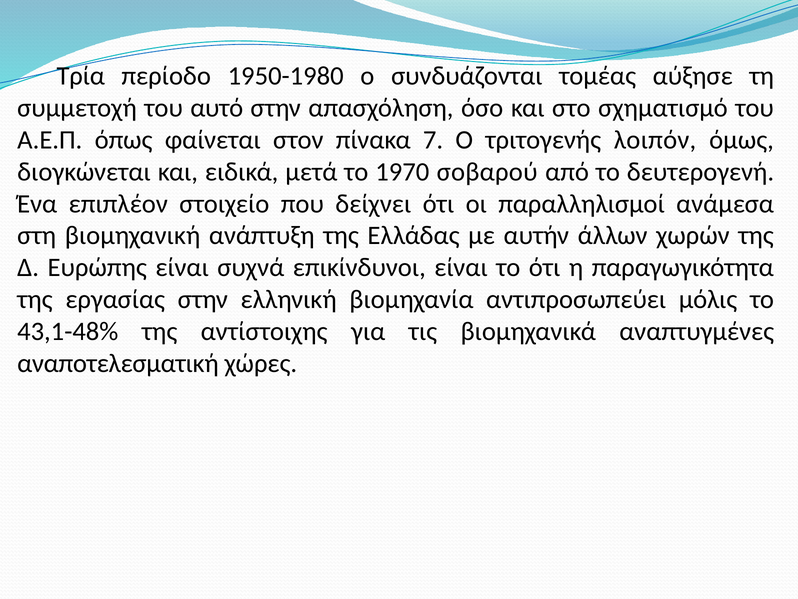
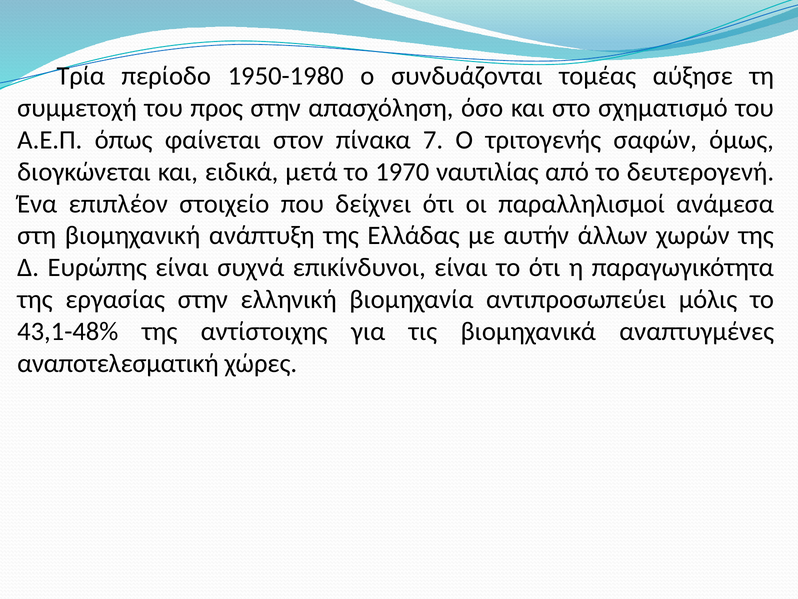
αυτό: αυτό -> προς (217, 108)
λοιπόν: λοιπόν -> σαφών (655, 140)
σοβαρού: σοβαρού -> ναυτιλίας (487, 172)
